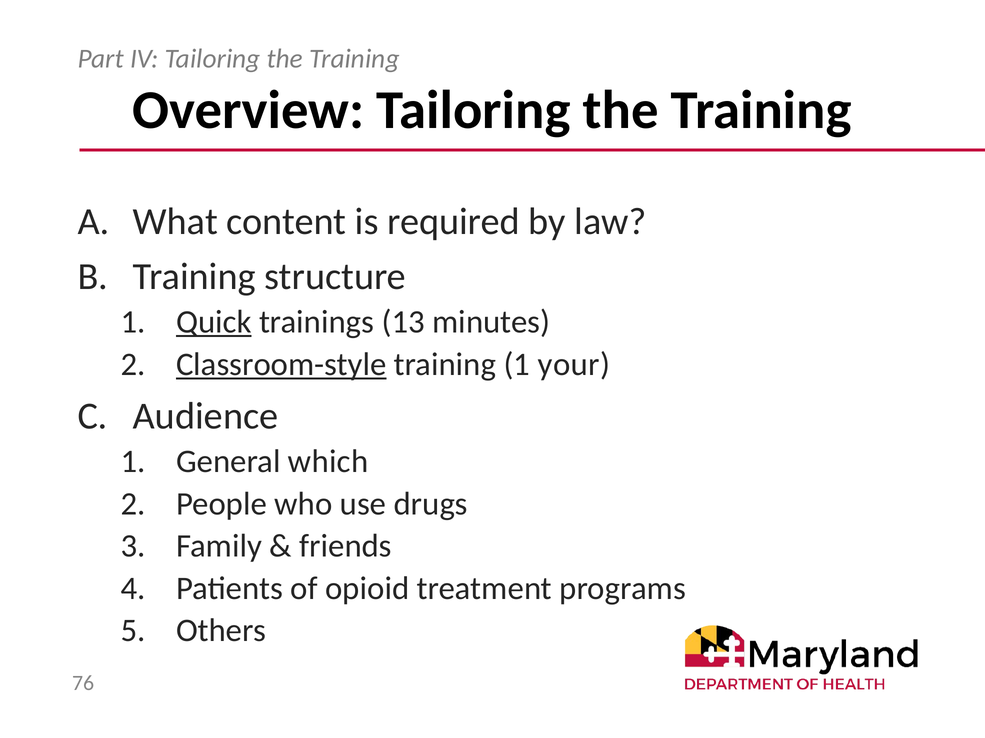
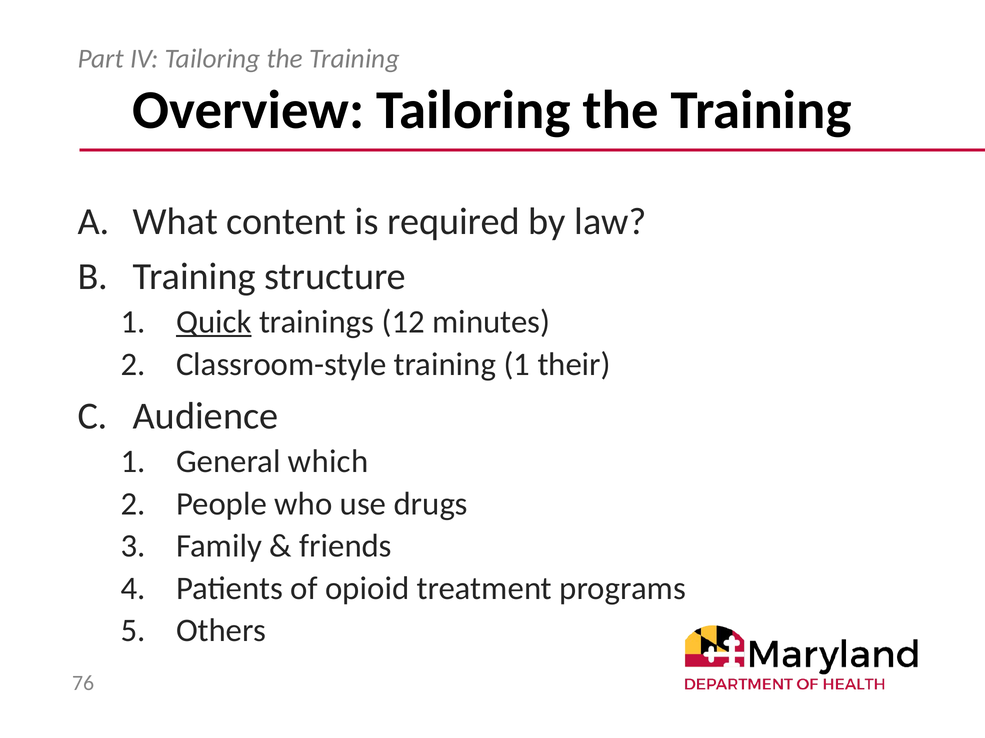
13: 13 -> 12 (403, 322)
Classroom-style underline: present -> none (281, 365)
your: your -> their (574, 365)
